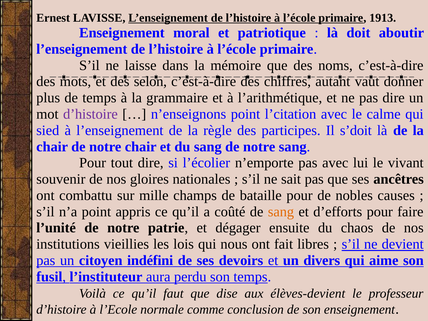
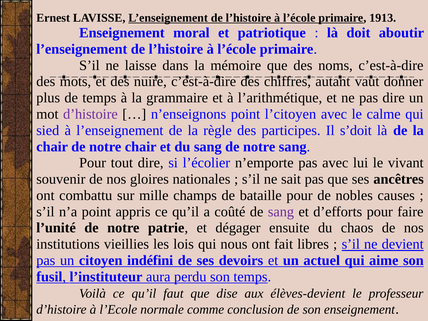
selon: selon -> nuire (150, 82)
l’citation: l’citation -> l’citoyen (290, 114)
sang colour: orange -> purple (281, 212)
divers: divers -> actuel (322, 260)
